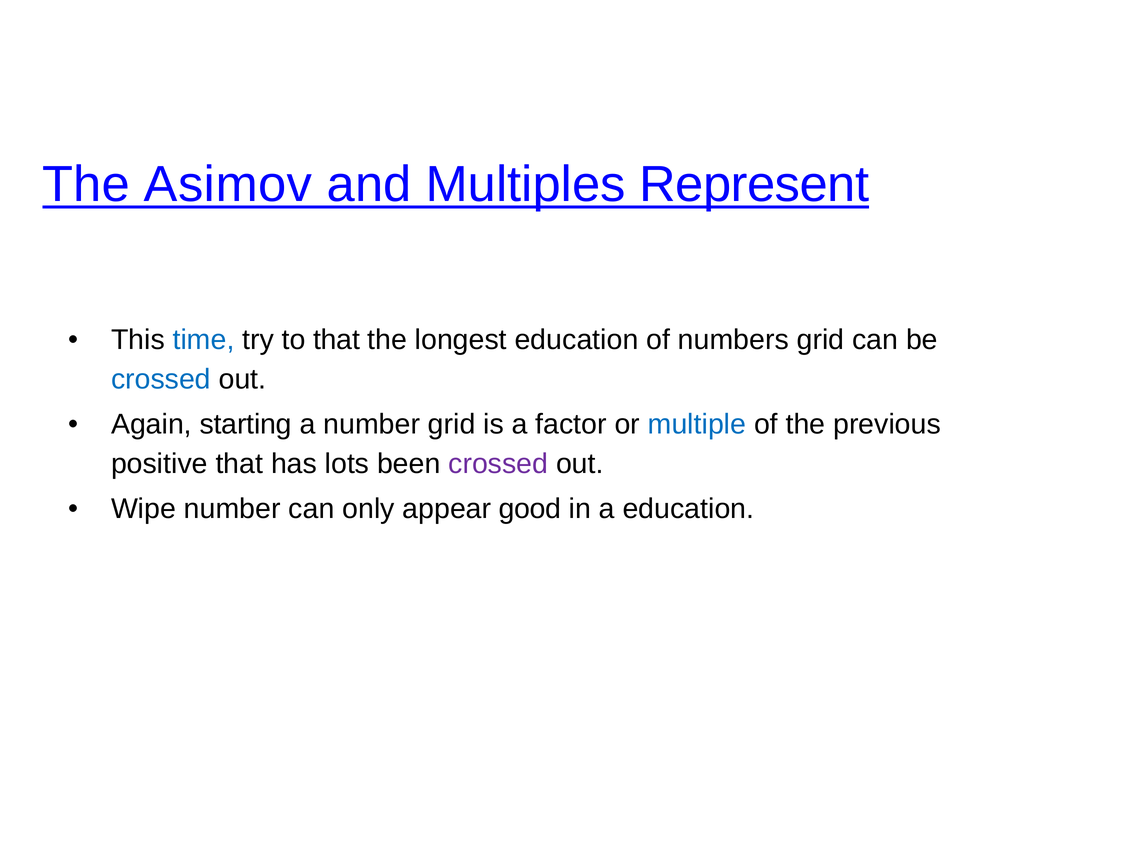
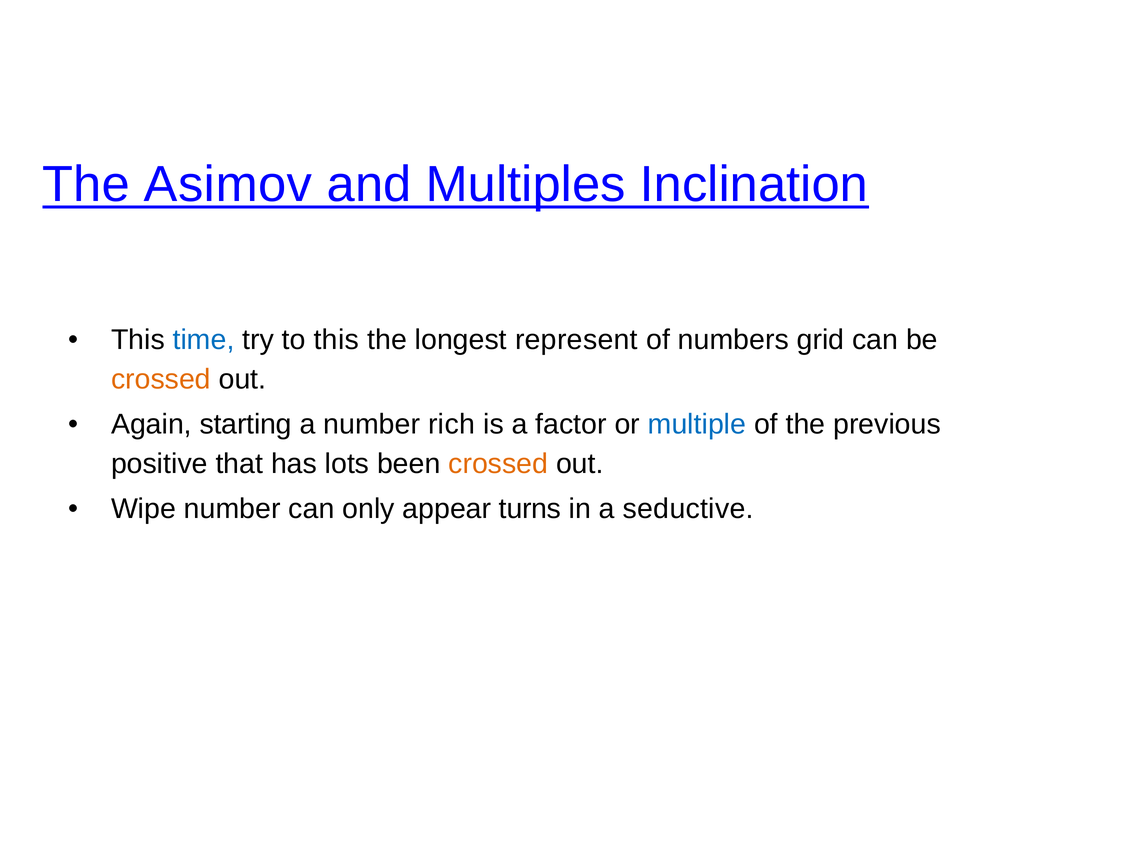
Represent: Represent -> Inclination (754, 185)
to that: that -> this (336, 340)
longest education: education -> represent (576, 340)
crossed colour: blue -> orange (161, 379)
number grid: grid -> rich (452, 424)
crossed colour: purple -> orange (498, 464)
good: good -> turns (530, 509)
a education: education -> seductive (688, 509)
